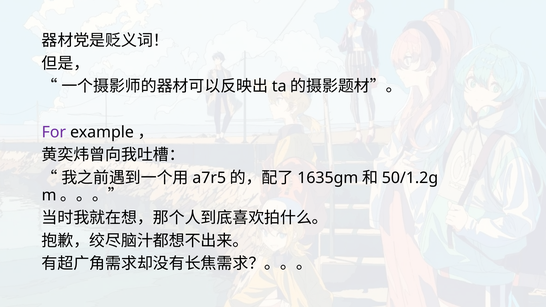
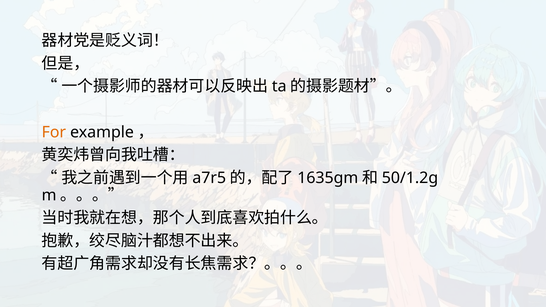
For colour: purple -> orange (54, 132)
